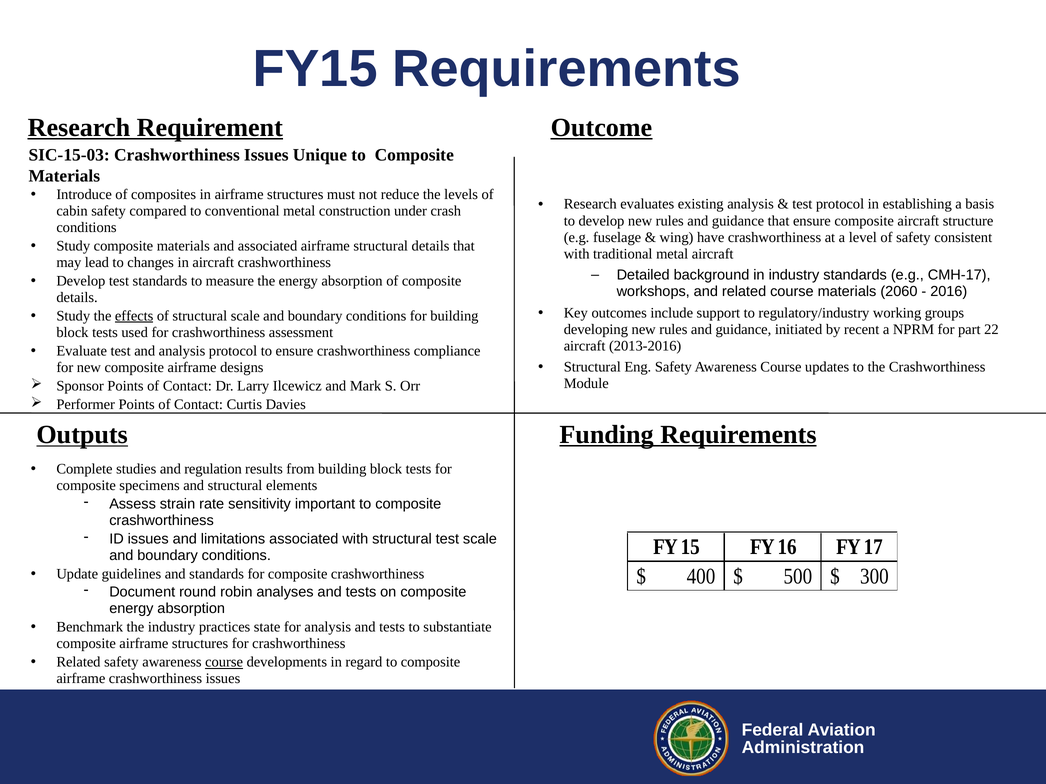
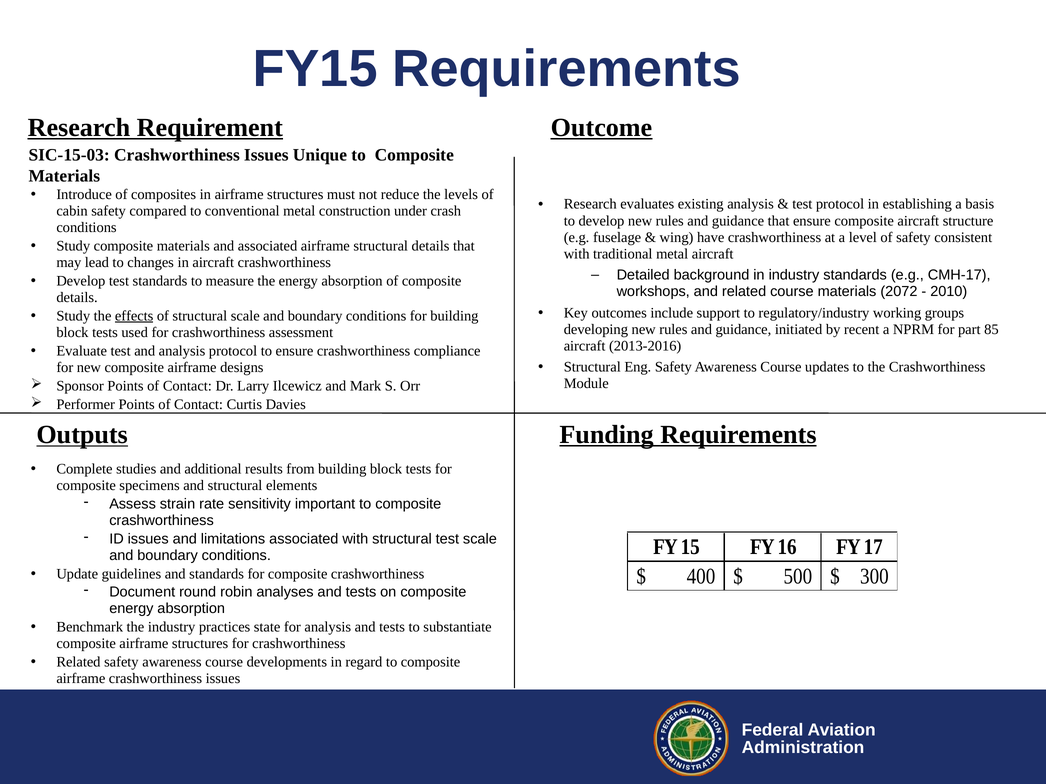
2060: 2060 -> 2072 (899, 292)
2016: 2016 -> 2010 (949, 292)
22: 22 -> 85 (991, 330)
regulation: regulation -> additional (213, 469)
course underline: present -> none (224, 663)
